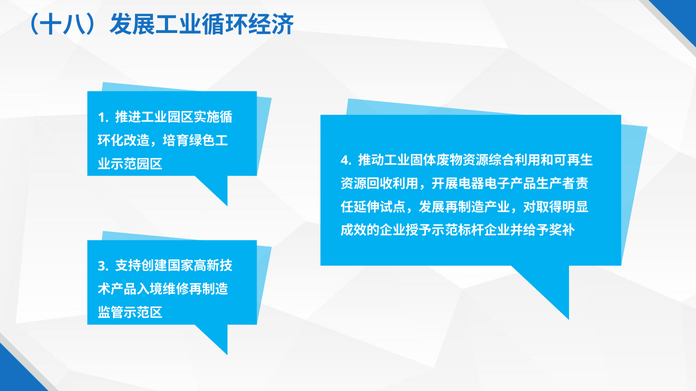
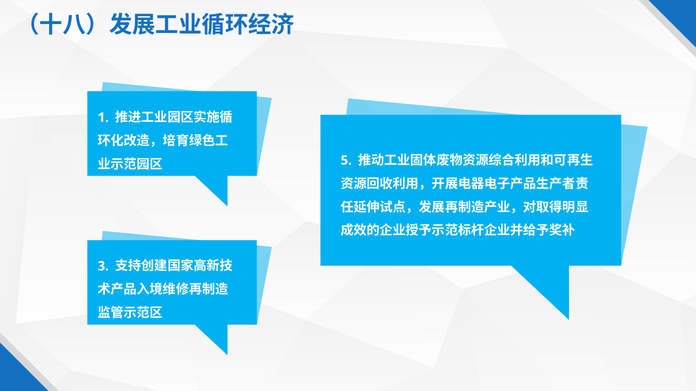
4: 4 -> 5 (346, 161)
